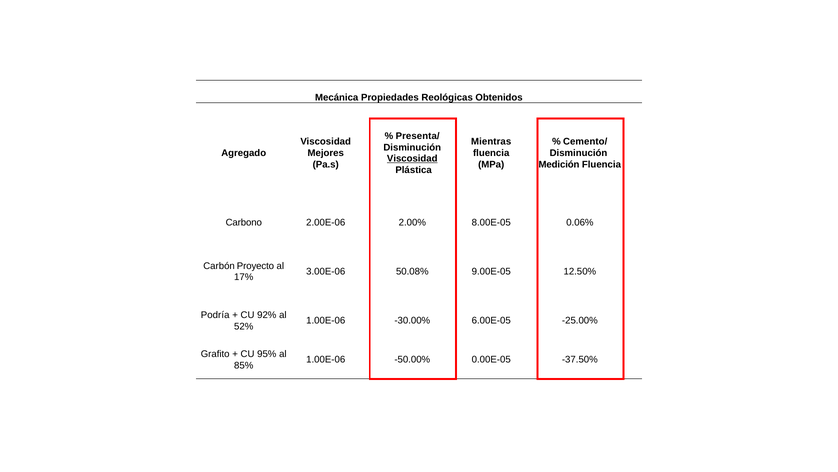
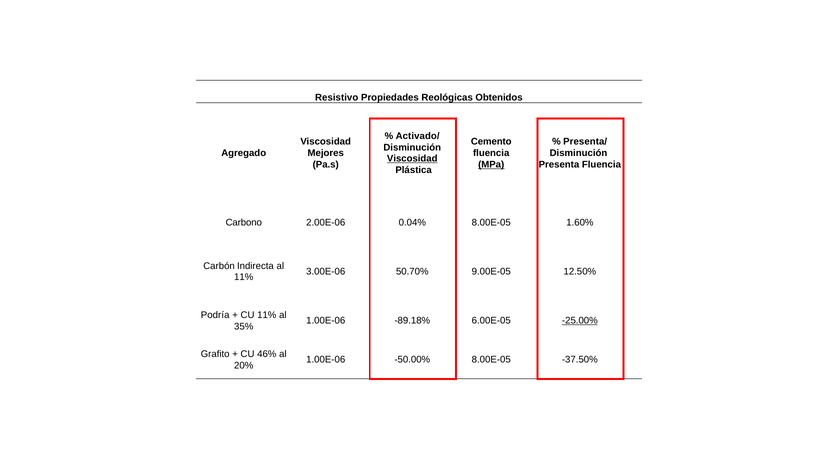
Mecánica: Mecánica -> Resistivo (337, 97)
Presenta/: Presenta/ -> Activado/ (418, 136)
Mientras: Mientras -> Cemento (491, 141)
Cemento/: Cemento/ -> Presenta/ (585, 141)
MPa underline: none -> present (491, 164)
Medición: Medición -> Presenta (559, 164)
2.00%: 2.00% -> 0.04% (412, 222)
0.06%: 0.06% -> 1.60% (580, 222)
Proyecto: Proyecto -> Indirecta (255, 266)
50.08%: 50.08% -> 50.70% (412, 271)
17%: 17% -> 11% (244, 277)
CU 92%: 92% -> 11% (267, 315)
-30.00%: -30.00% -> -89.18% (412, 320)
-25.00% underline: none -> present (580, 320)
52%: 52% -> 35% (244, 326)
95%: 95% -> 46% (267, 354)
-50.00% 0.00E-05: 0.00E-05 -> 8.00E-05 (491, 359)
85%: 85% -> 20% (244, 365)
